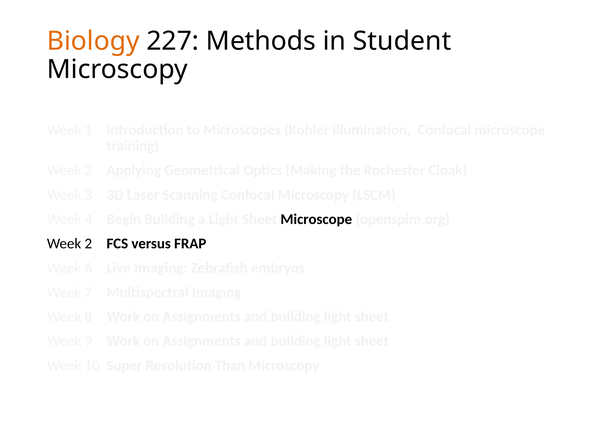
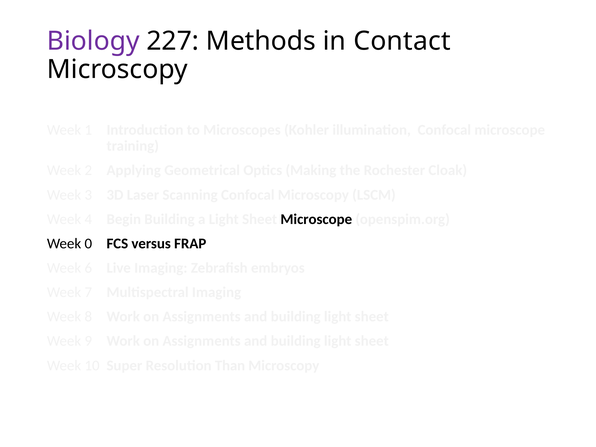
Biology colour: orange -> purple (93, 41)
Student: Student -> Contact (402, 41)
2: 2 -> 0 (88, 244)
